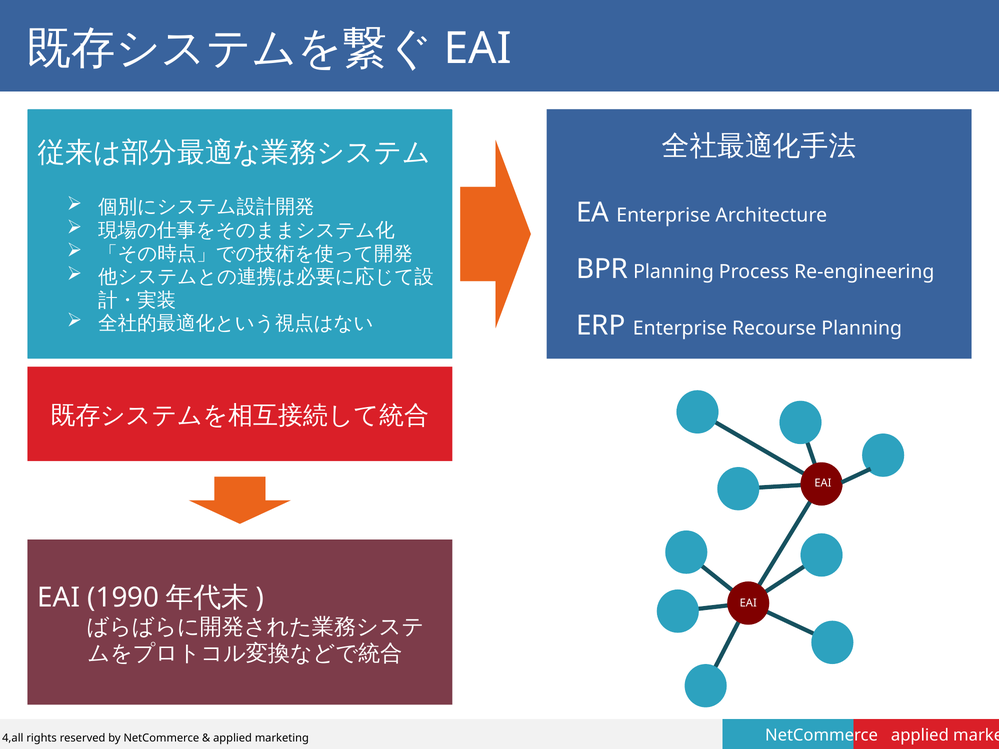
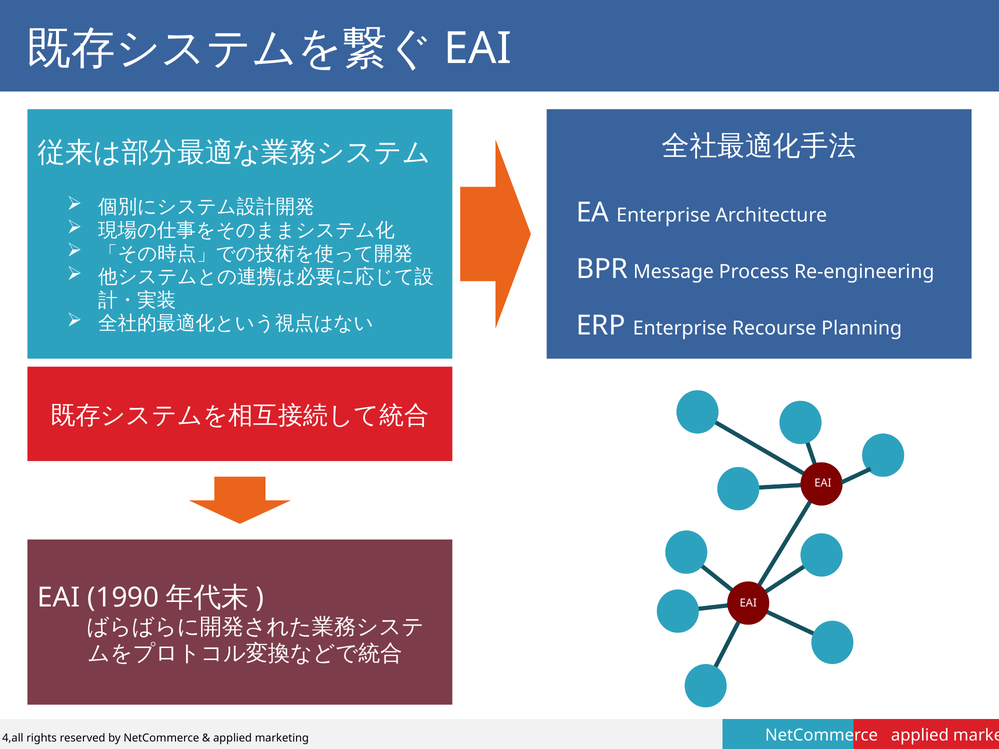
BPR Planning: Planning -> Message (674, 272)
